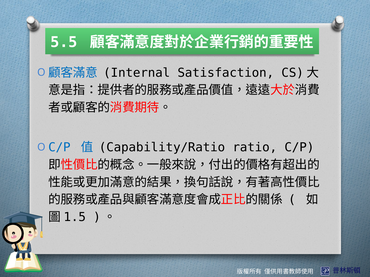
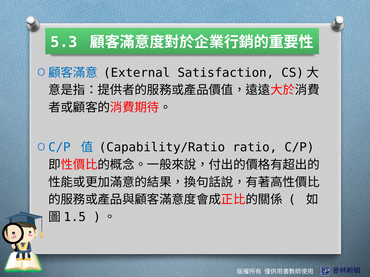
5.5: 5.5 -> 5.3 (64, 42)
Internal: Internal -> External (137, 73)
